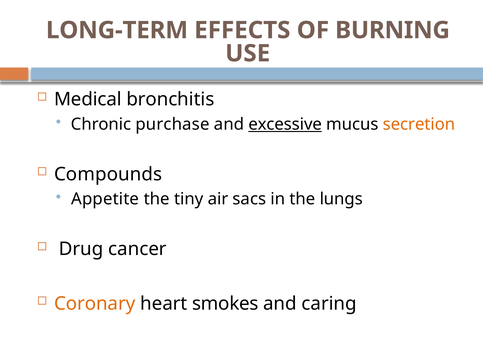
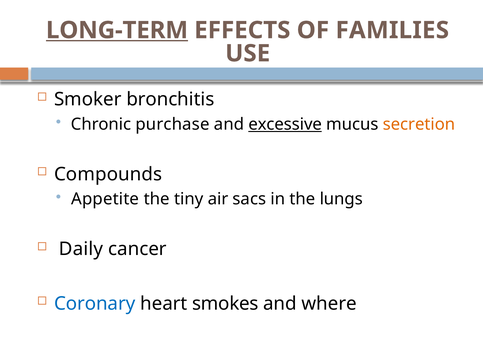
LONG-TERM underline: none -> present (117, 30)
BURNING: BURNING -> FAMILIES (392, 30)
Medical: Medical -> Smoker (88, 99)
Drug: Drug -> Daily (81, 249)
Coronary colour: orange -> blue (95, 304)
caring: caring -> where (329, 304)
